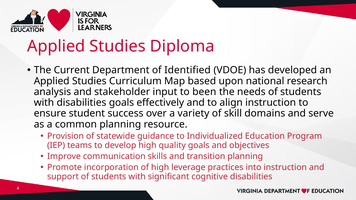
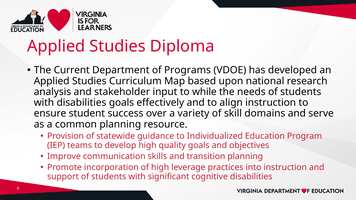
Identified: Identified -> Programs (187, 70)
been: been -> while (204, 92)
